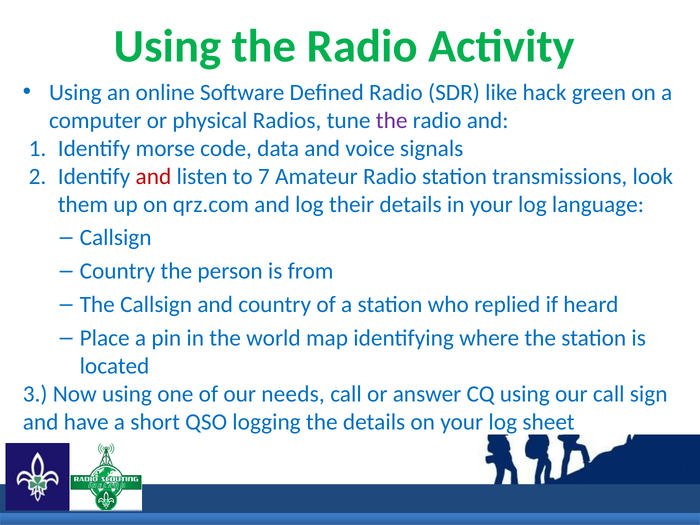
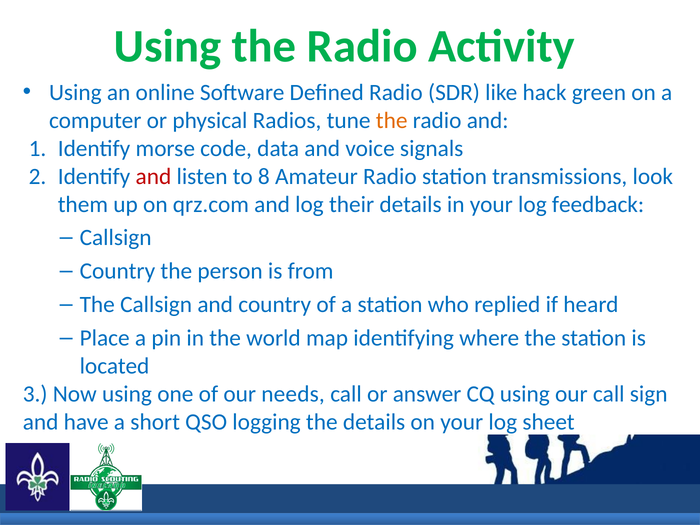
the colour: purple -> orange (392, 120)
7: 7 -> 8 (264, 176)
language: language -> feedback (598, 204)
